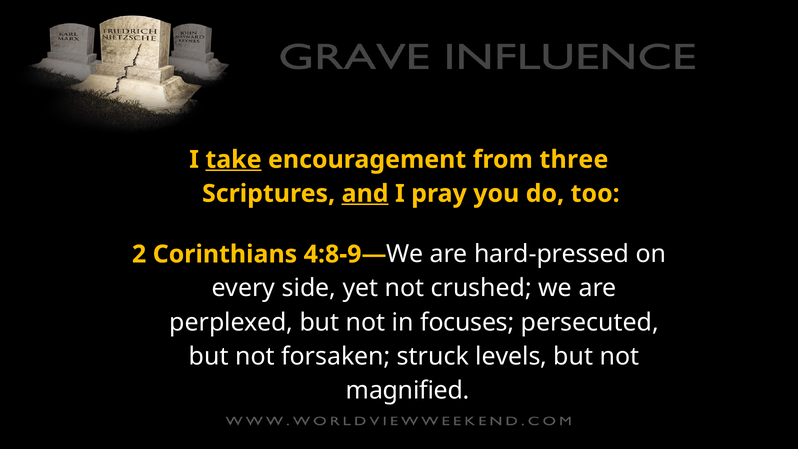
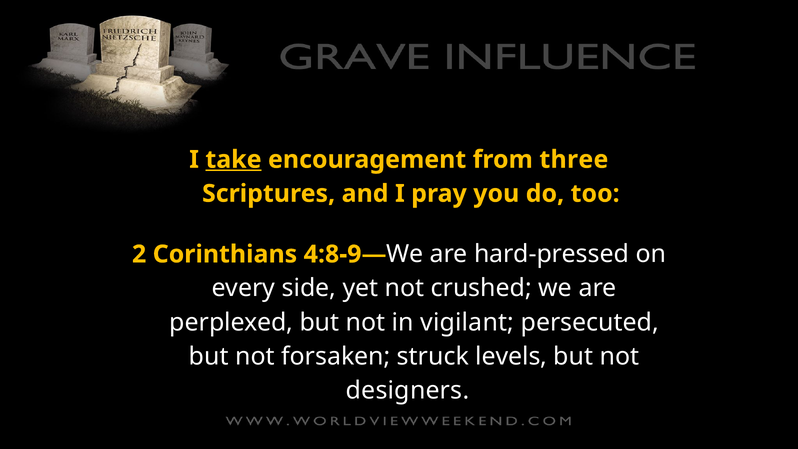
and underline: present -> none (365, 194)
focuses: focuses -> vigilant (467, 322)
magnified: magnified -> designers (408, 390)
